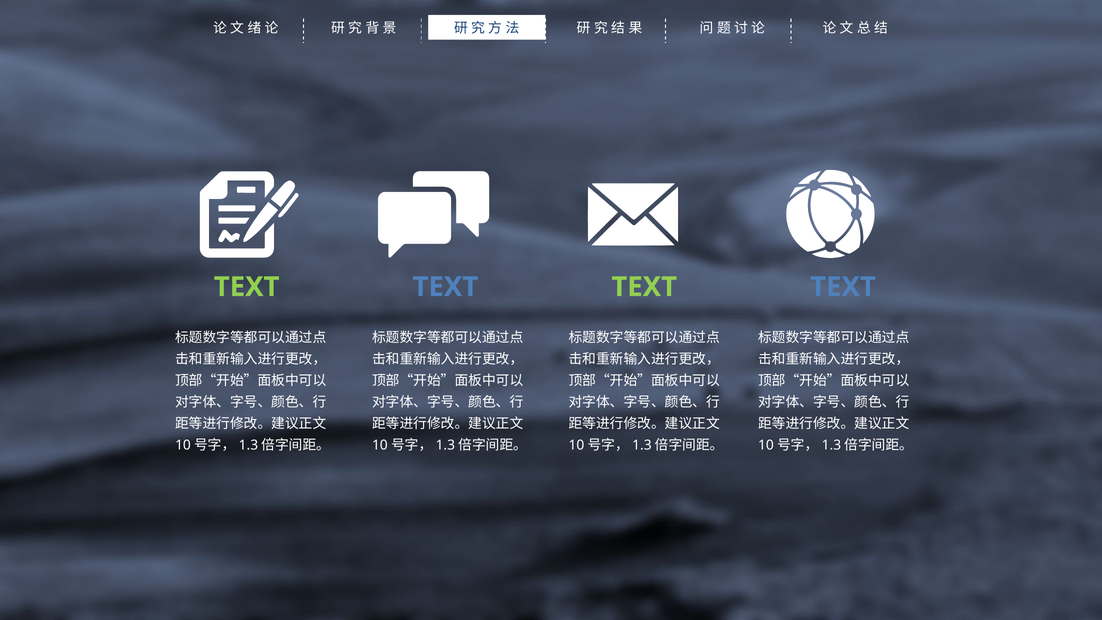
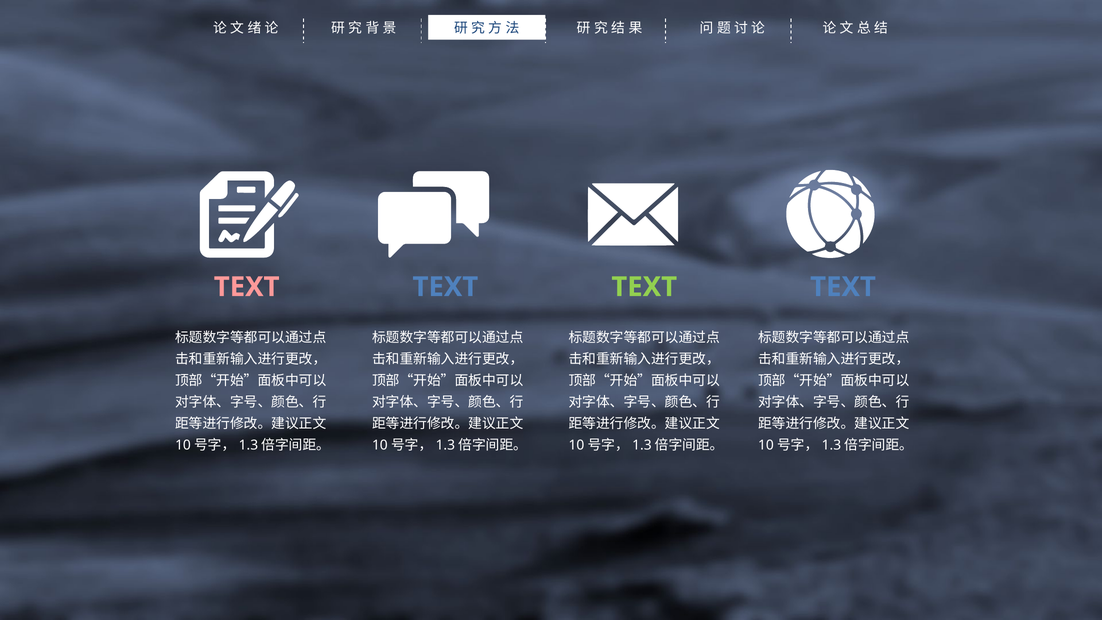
TEXT colour: light green -> pink (247, 287)
